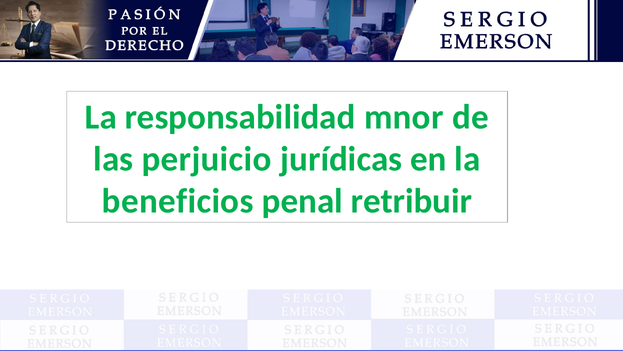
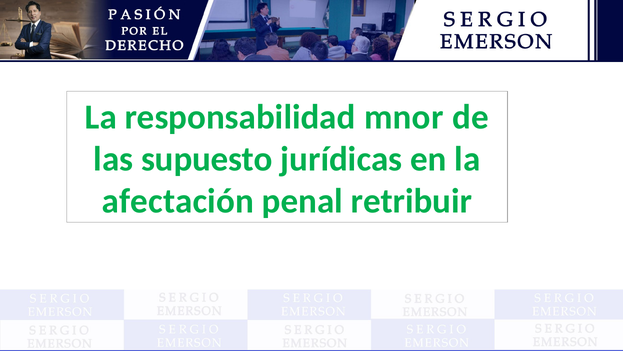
perjuicio: perjuicio -> supuesto (207, 159)
beneficios: beneficios -> afectación (178, 201)
